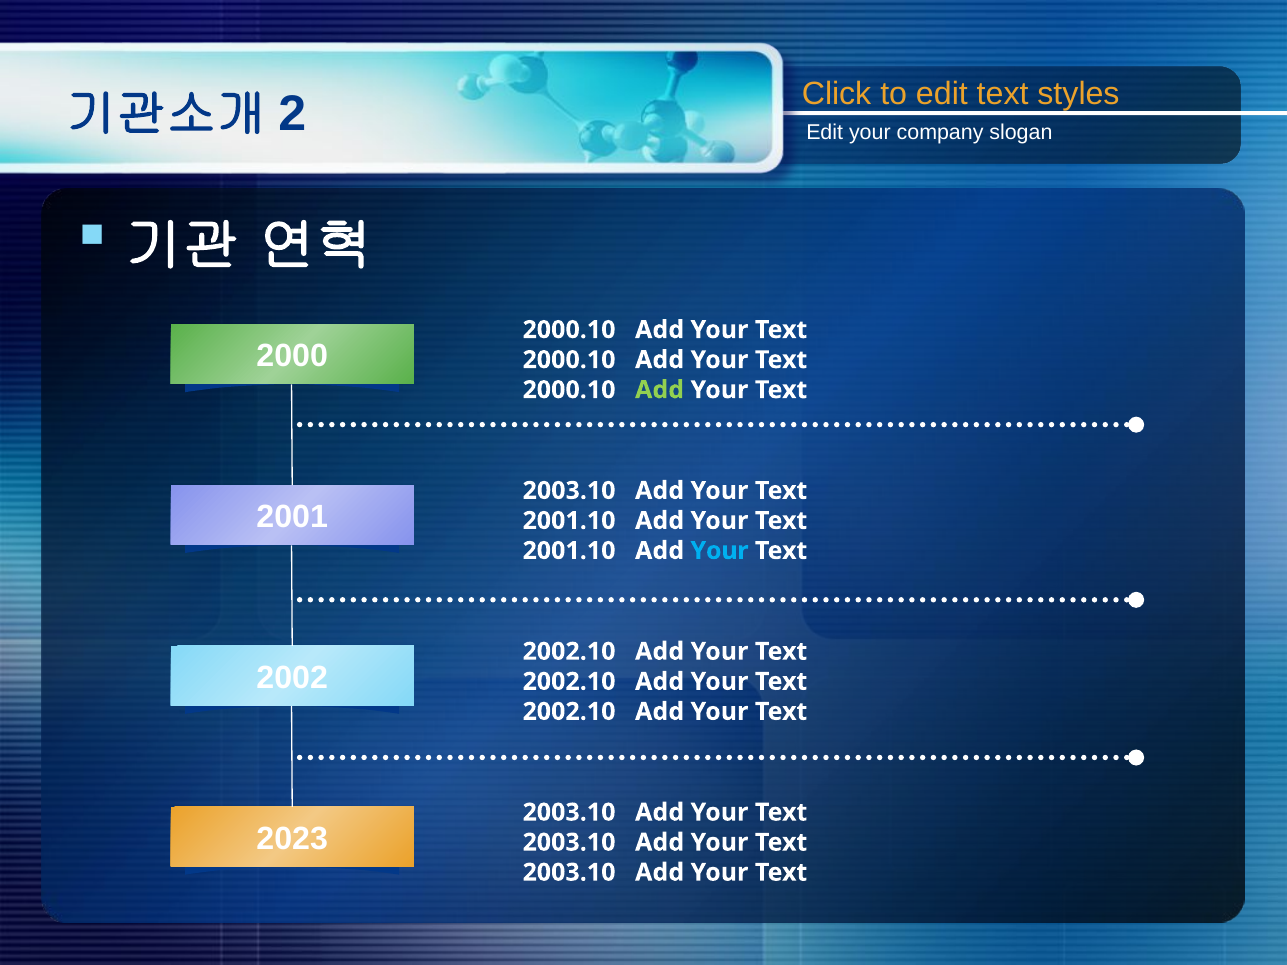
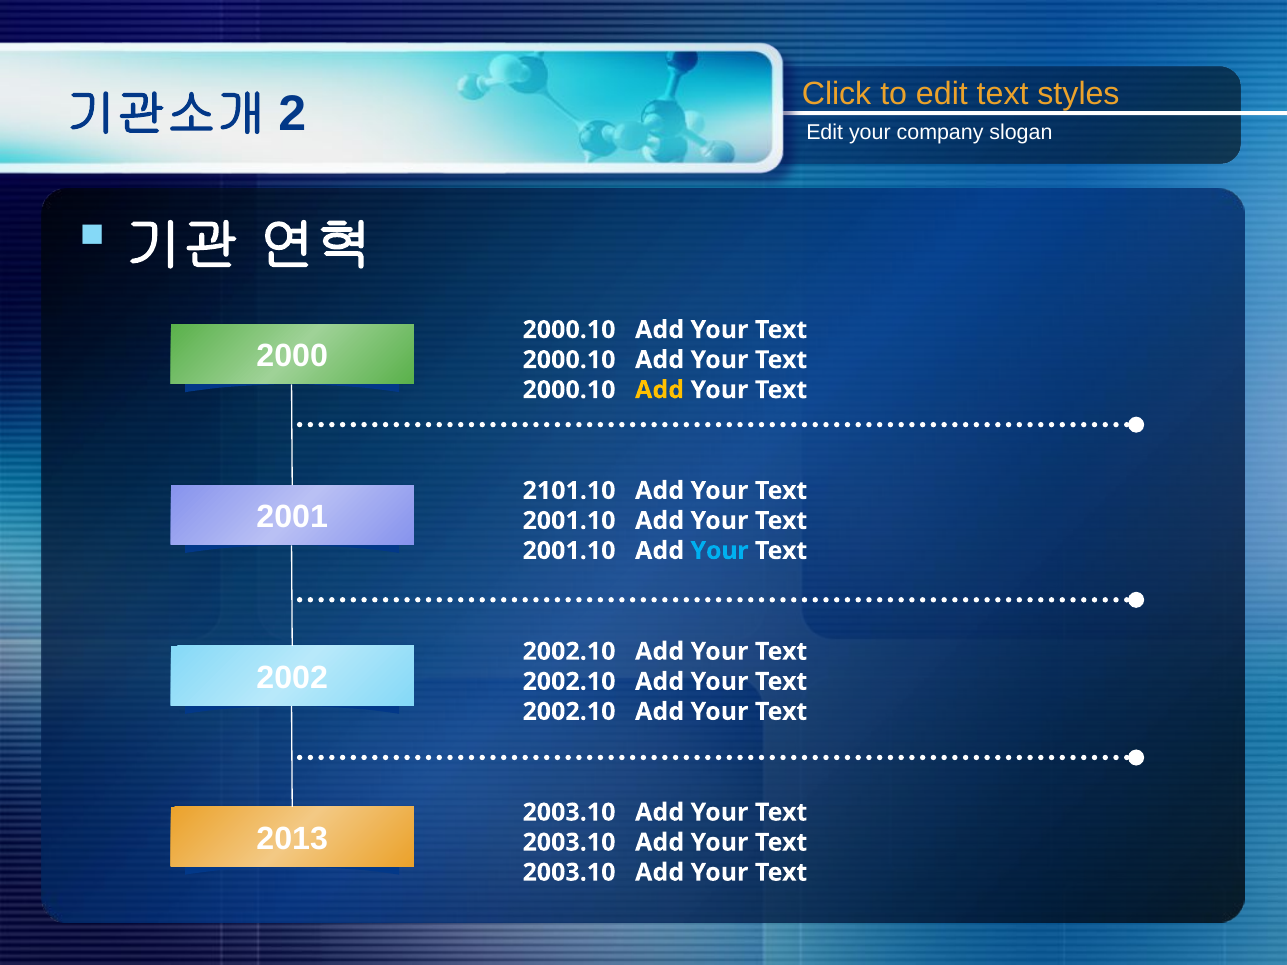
Add colour: light green -> yellow (660, 390)
2003.10: 2003.10 -> 2101.10 (569, 491)
2023: 2023 -> 2013 (292, 839)
